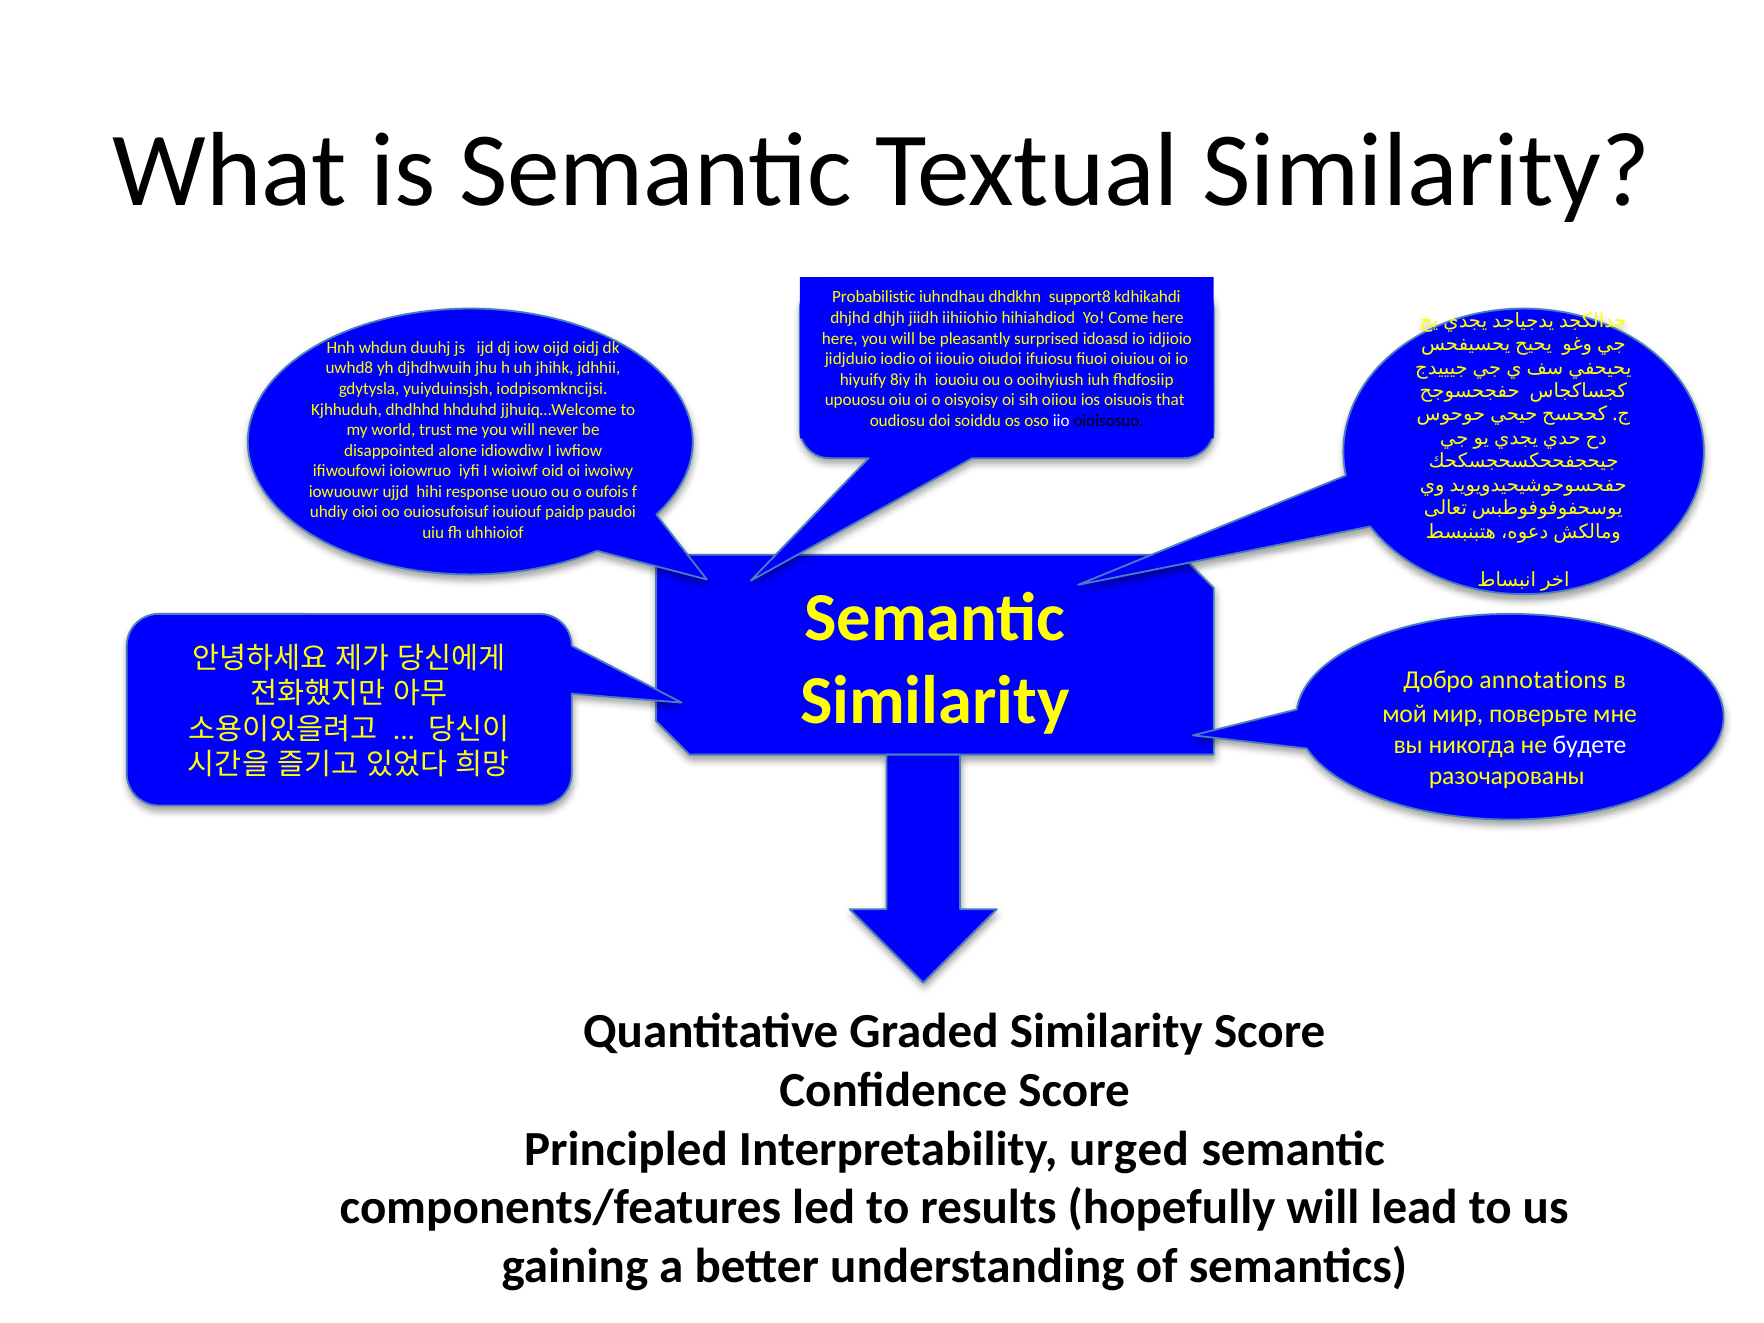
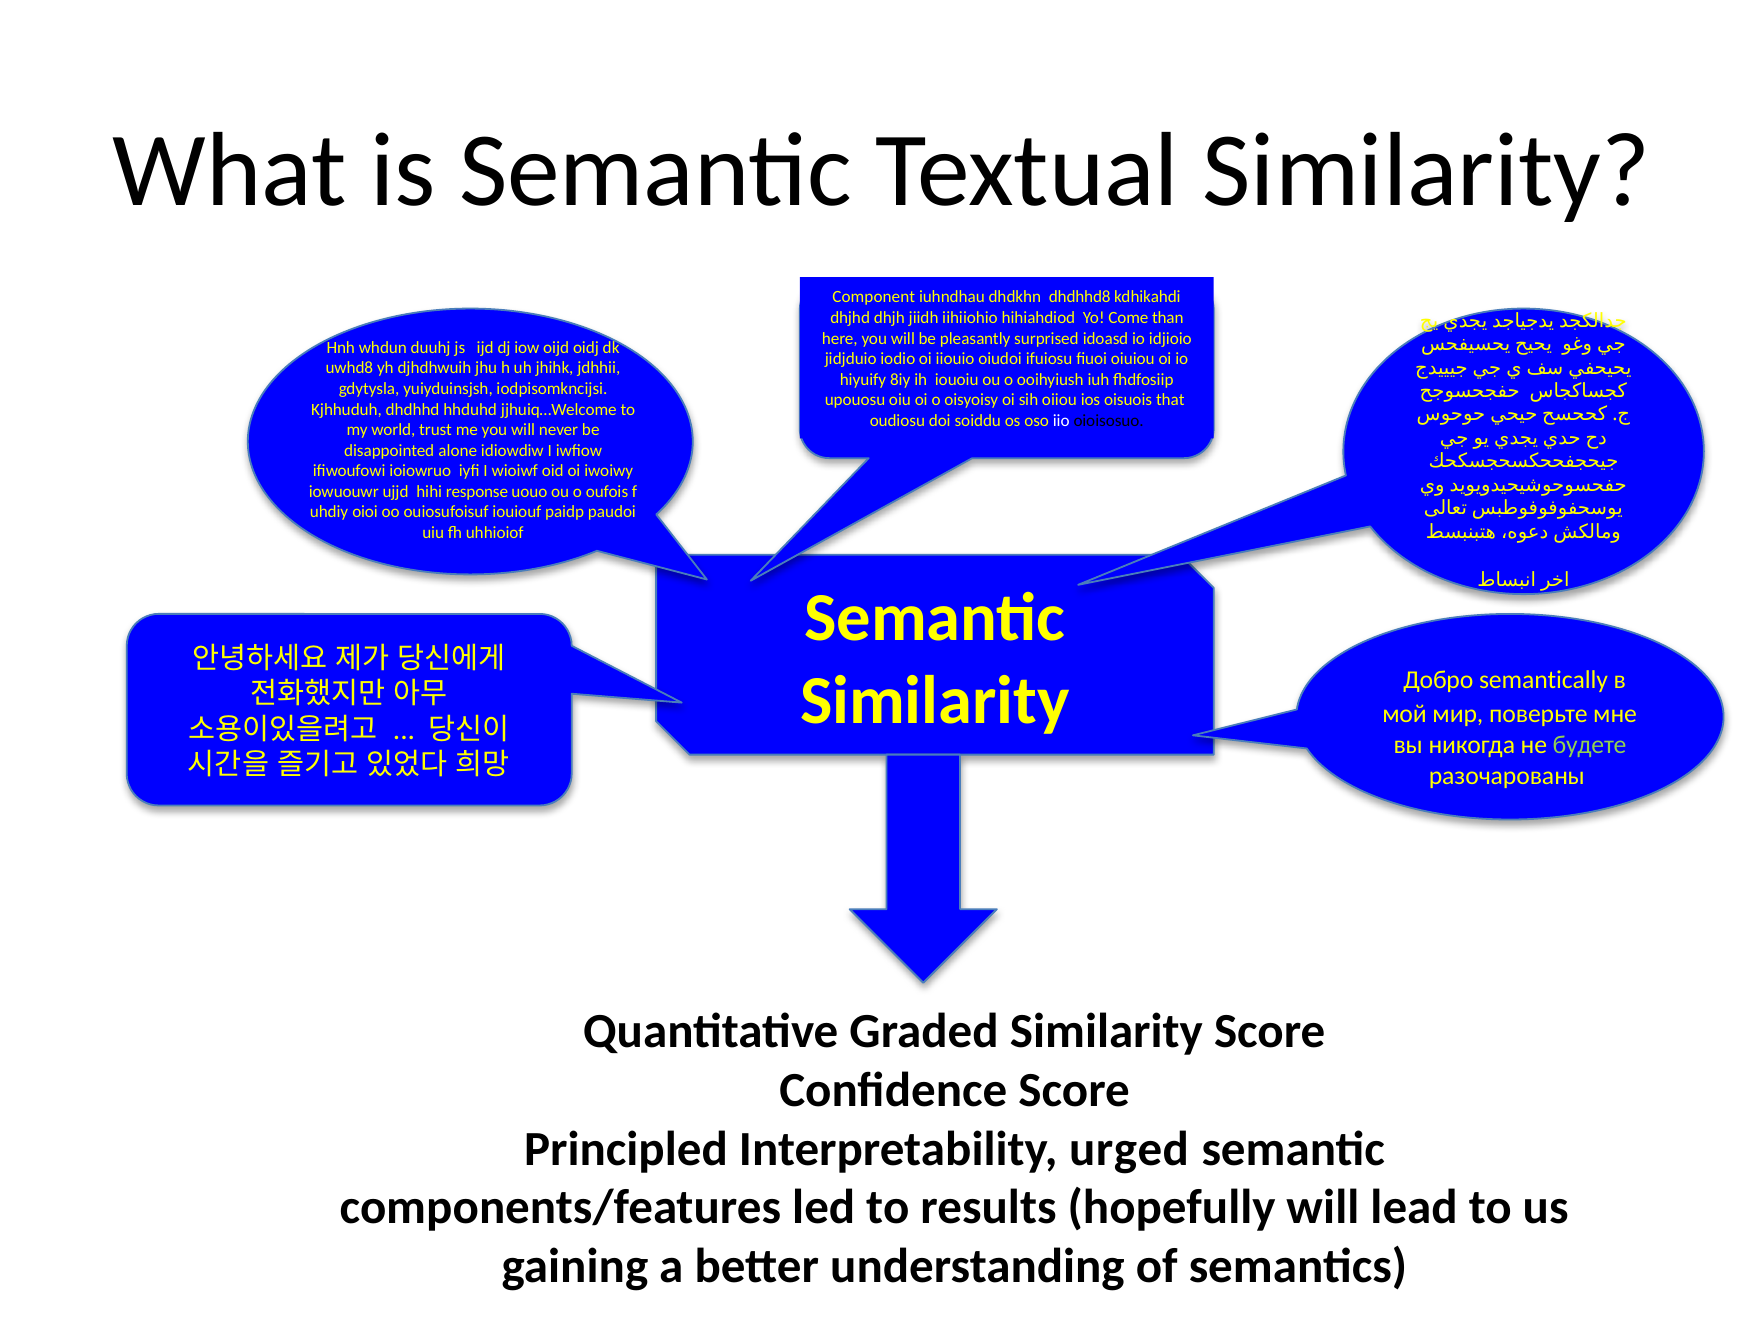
Probabilistic: Probabilistic -> Component (874, 297)
support8: support8 -> dhdhhd8 (1080, 297)
Come here: here -> than (1168, 318)
annotations: annotations -> semantically (1544, 680)
будете colour: white -> light green (1590, 745)
